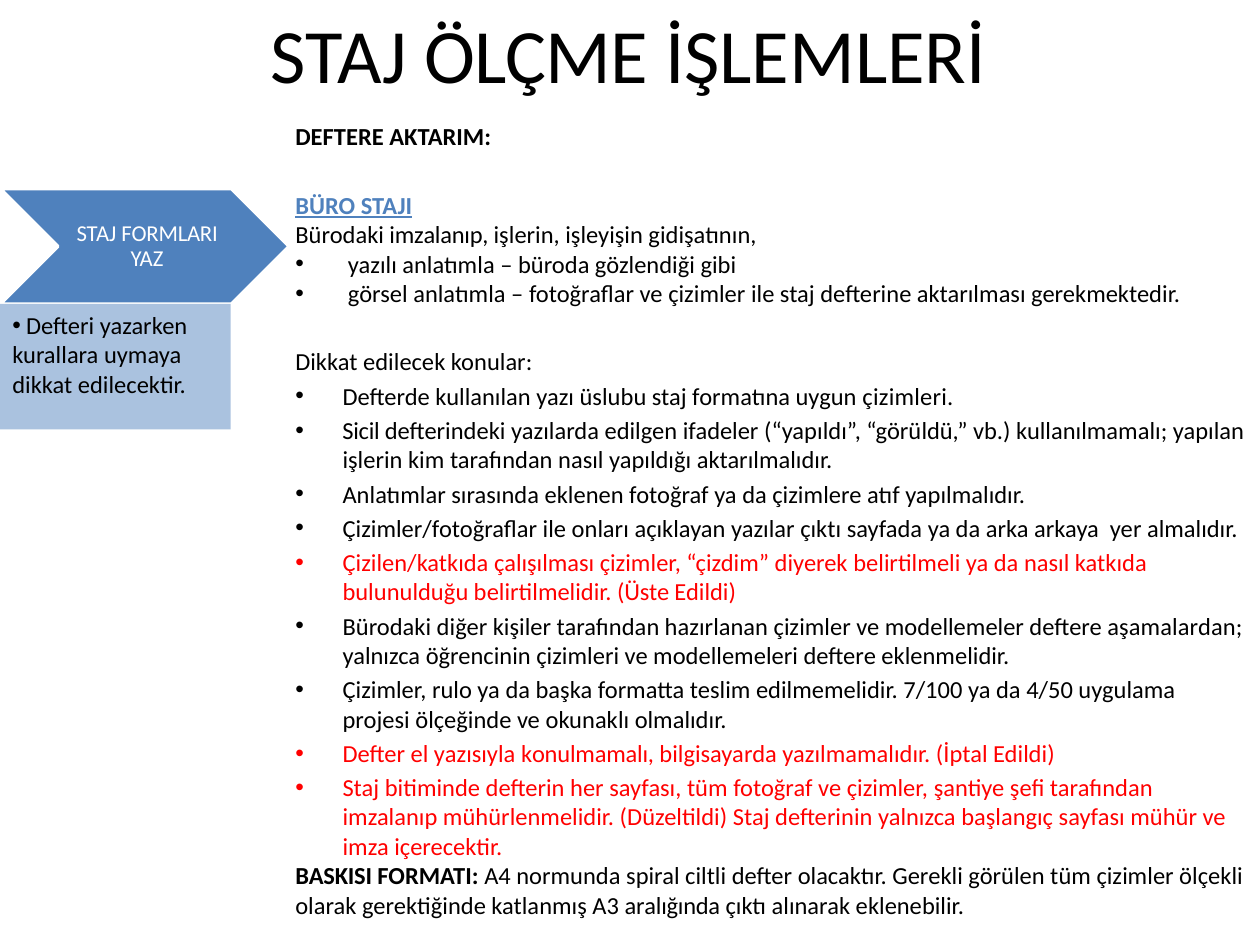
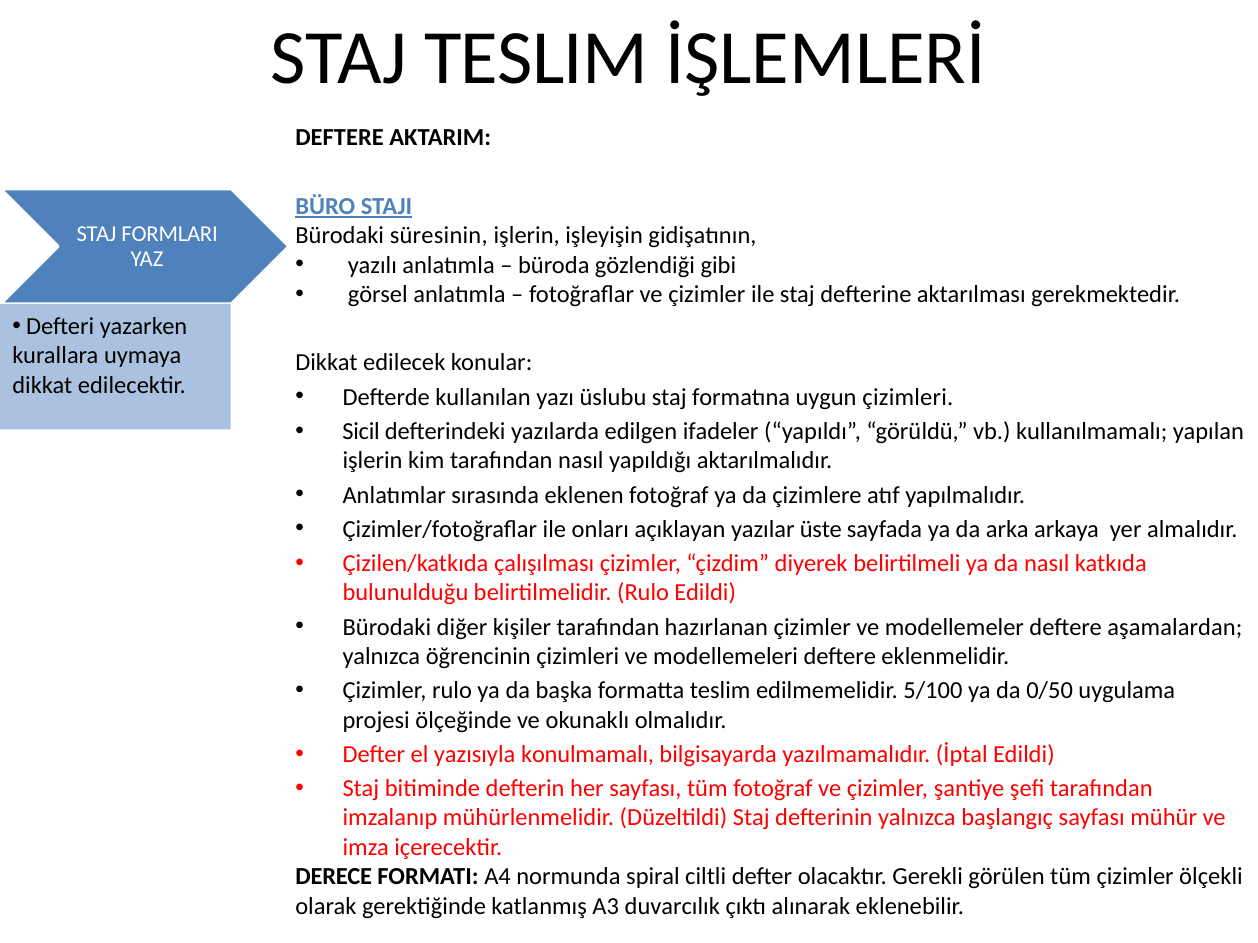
STAJ ÖLÇME: ÖLÇME -> TESLIM (536, 58)
Bürodaki imzalanıp: imzalanıp -> süresinin (439, 236)
yazılar çıktı: çıktı -> üste (821, 529)
belirtilmelidir Üste: Üste -> Rulo (643, 593)
7/100: 7/100 -> 5/100 (933, 691)
4/50: 4/50 -> 0/50 (1050, 691)
BASKISI: BASKISI -> DERECE (334, 877)
aralığında: aralığında -> duvarcılık (672, 906)
